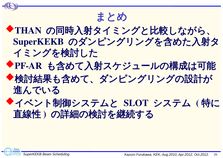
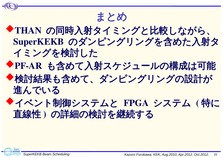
SLOT: SLOT -> FPGA (136, 103)
